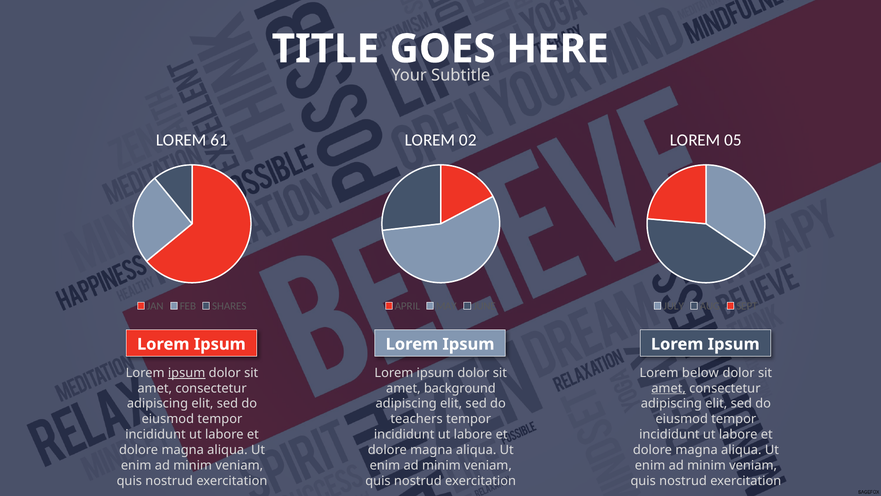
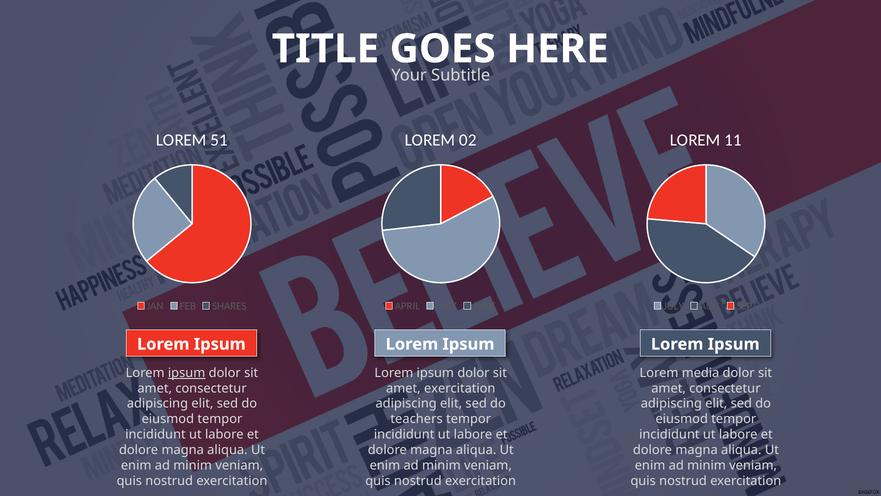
61: 61 -> 51 (219, 140)
05: 05 -> 11 (733, 140)
below: below -> media (701, 373)
amet background: background -> exercitation (460, 388)
amet underline: present -> none (669, 388)
